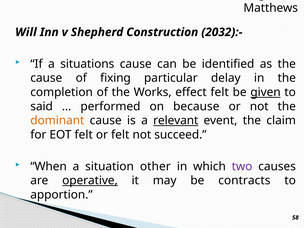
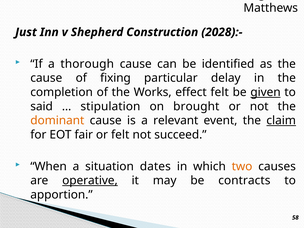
Will: Will -> Just (26, 32)
2032):-: 2032):- -> 2028):- (222, 32)
situations: situations -> thorough (87, 64)
performed: performed -> stipulation (110, 106)
because: because -> brought (196, 106)
relevant underline: present -> none (176, 121)
claim underline: none -> present (281, 121)
EOT felt: felt -> fair (84, 135)
other: other -> dates (155, 166)
two colour: purple -> orange (242, 166)
